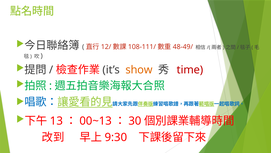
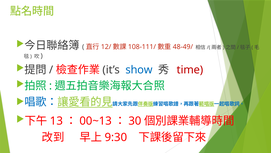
show colour: orange -> blue (139, 70)
